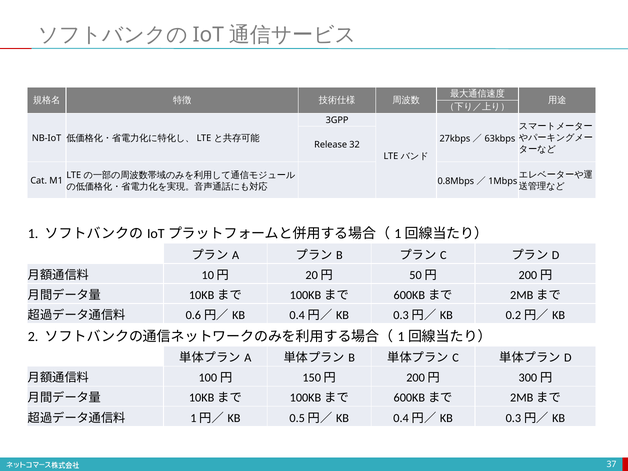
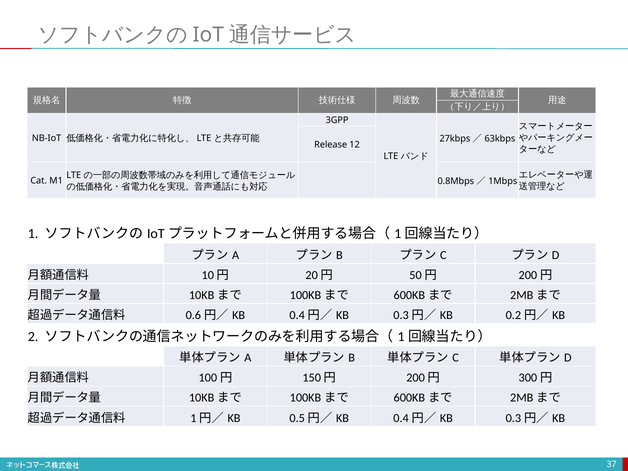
32: 32 -> 12 (355, 145)
